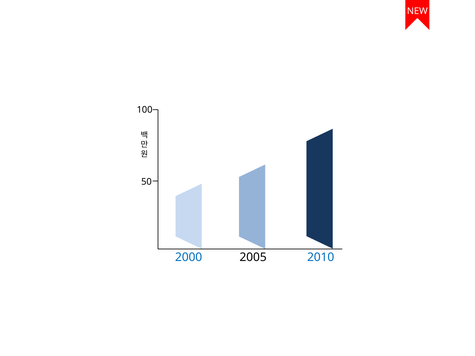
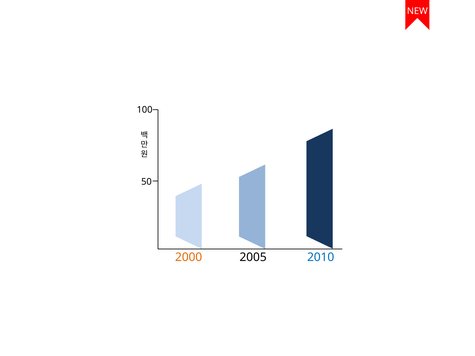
2000 colour: blue -> orange (189, 257)
